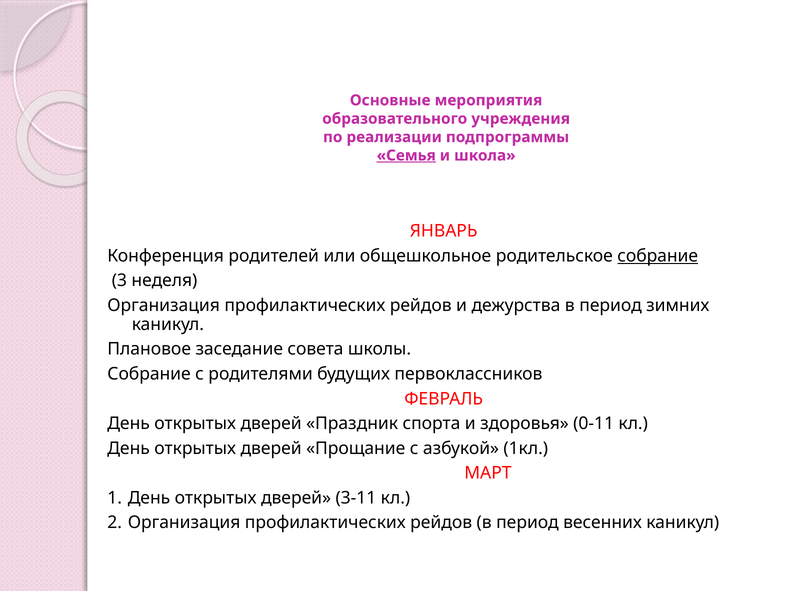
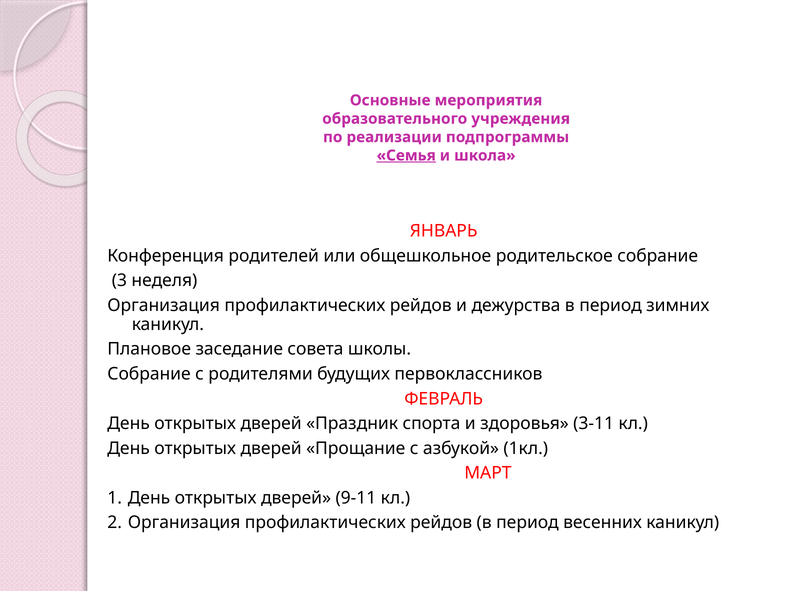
собрание underline: present -> none (658, 256)
0-11: 0-11 -> 3-11 (594, 424)
3-11: 3-11 -> 9-11 (356, 498)
